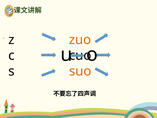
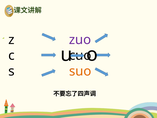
zuo colour: orange -> purple (80, 40)
